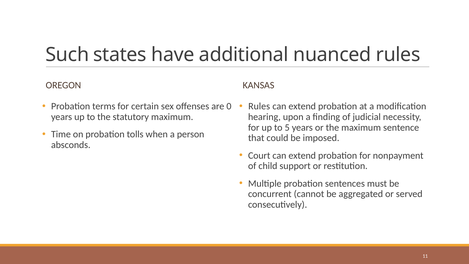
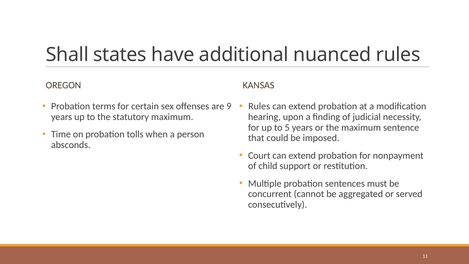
Such: Such -> Shall (67, 55)
0: 0 -> 9 (229, 106)
